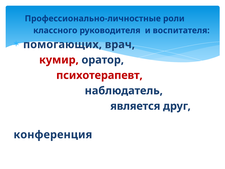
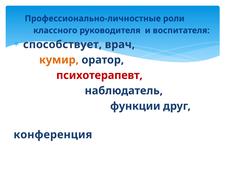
помогающих: помогающих -> способствует (62, 44)
кумир colour: red -> orange (59, 60)
является: является -> функции (135, 106)
